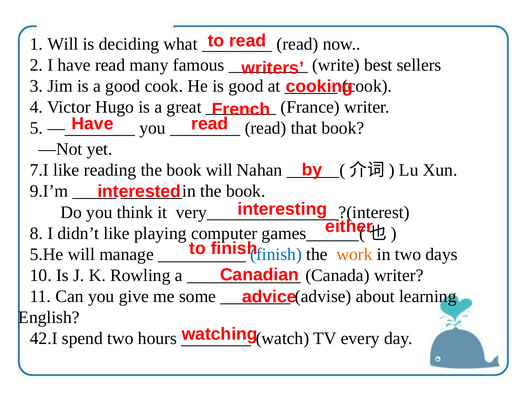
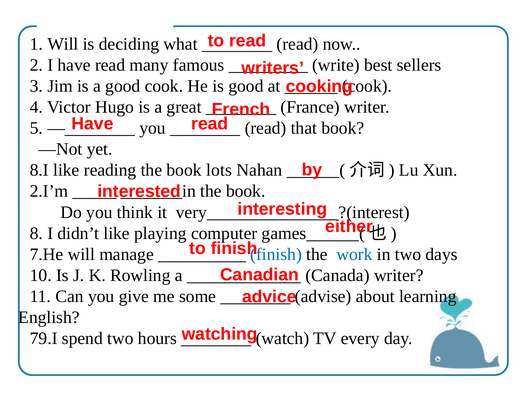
7.I: 7.I -> 8.I (39, 170)
book will: will -> lots (219, 170)
9.I’m: 9.I’m -> 2.I’m (49, 191)
5.He: 5.He -> 7.He (47, 255)
work colour: orange -> blue (354, 255)
42.I: 42.I -> 79.I (44, 339)
